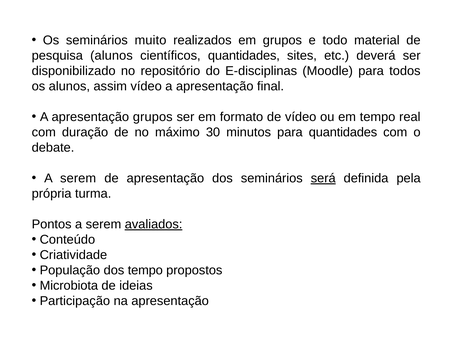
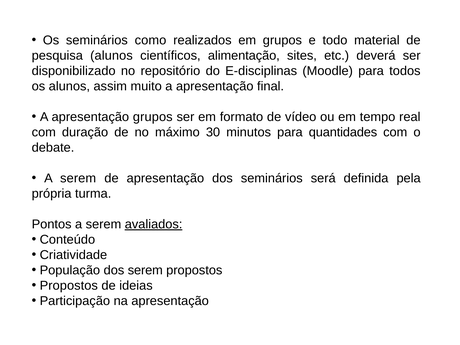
muito: muito -> como (151, 40)
científicos quantidades: quantidades -> alimentação (244, 56)
assim vídeo: vídeo -> muito (146, 86)
será underline: present -> none (323, 178)
dos tempo: tempo -> serem (145, 270)
Microbiota: Microbiota -> Propostos (69, 286)
